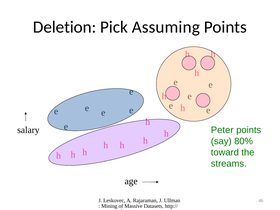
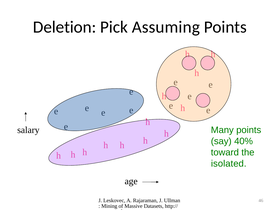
Peter: Peter -> Many (222, 130)
80%: 80% -> 40% (244, 141)
streams: streams -> isolated (229, 164)
